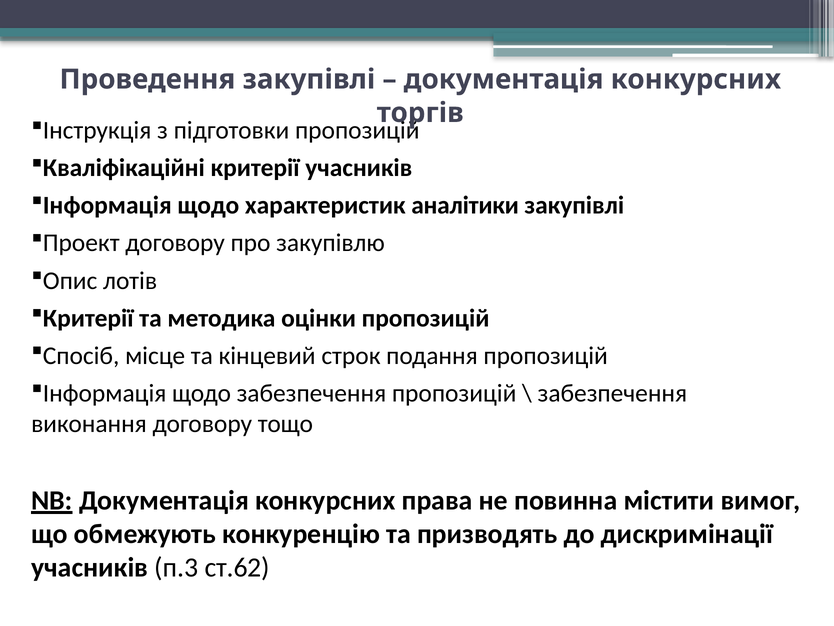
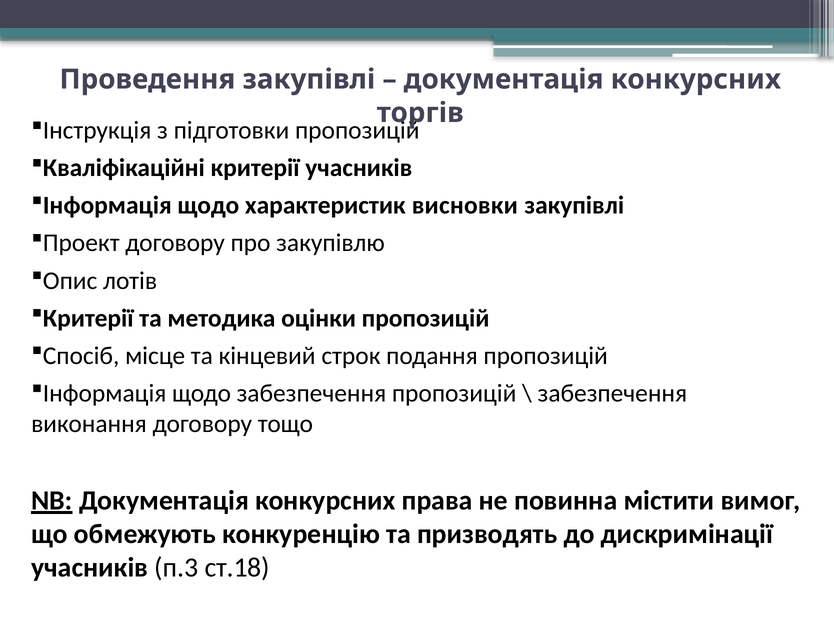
аналітики: аналітики -> висновки (465, 205)
ст.62: ст.62 -> ст.18 (237, 567)
